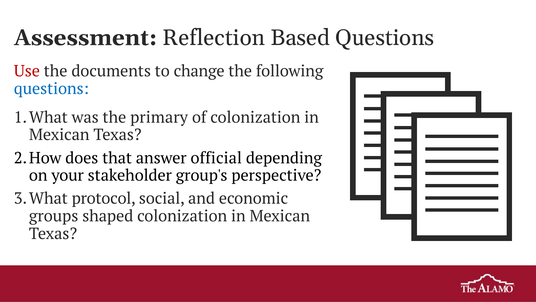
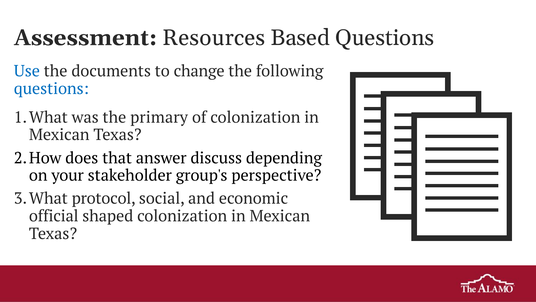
Reflection: Reflection -> Resources (214, 38)
Use colour: red -> blue (27, 71)
official: official -> discuss (216, 158)
groups: groups -> official (54, 216)
